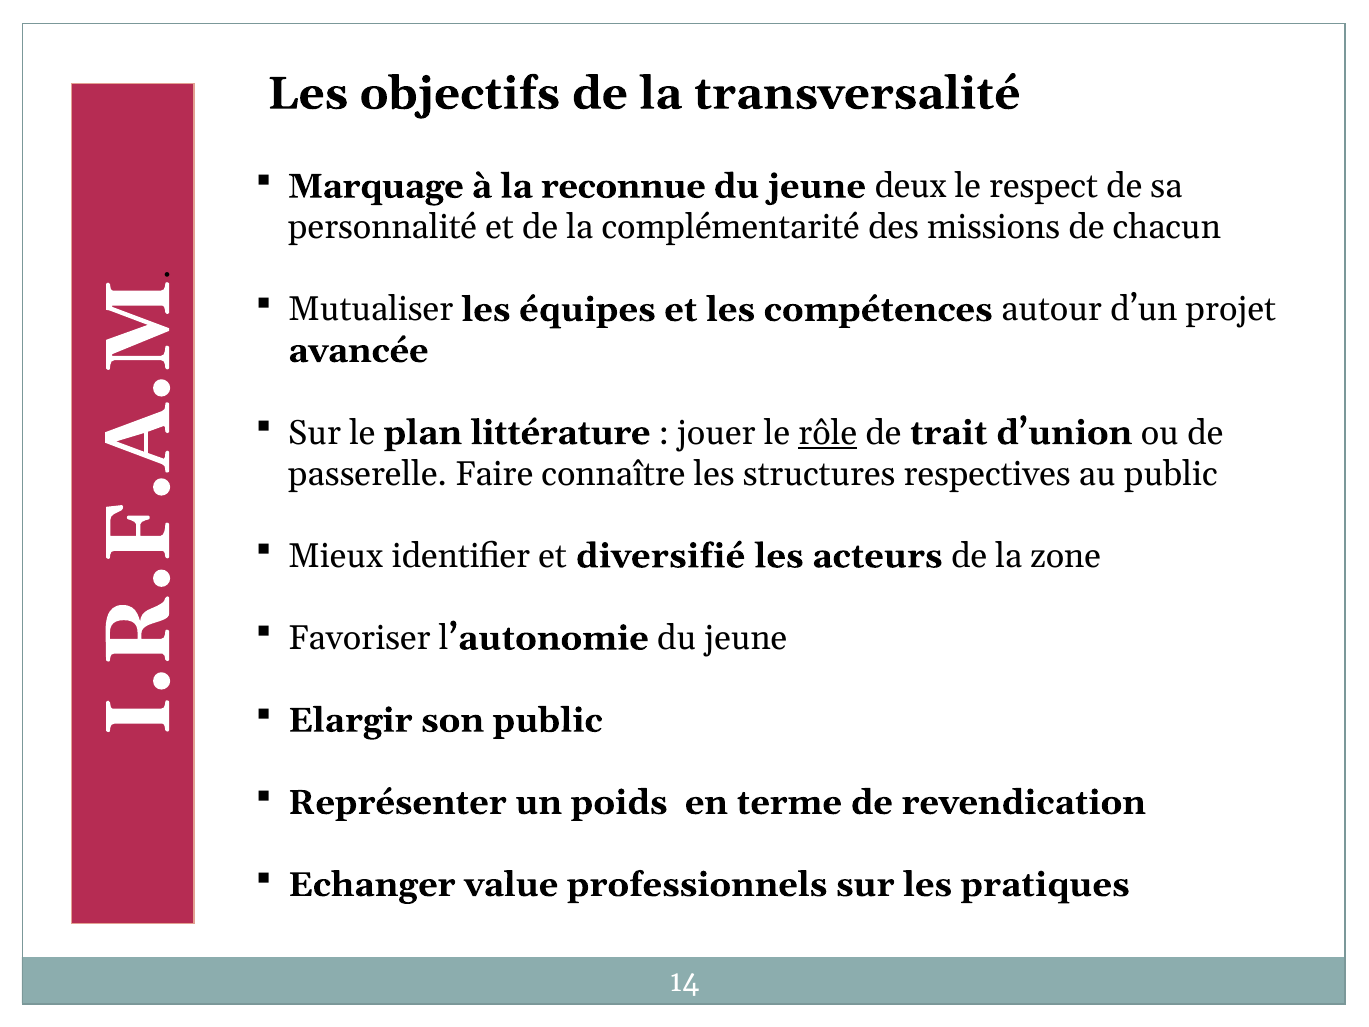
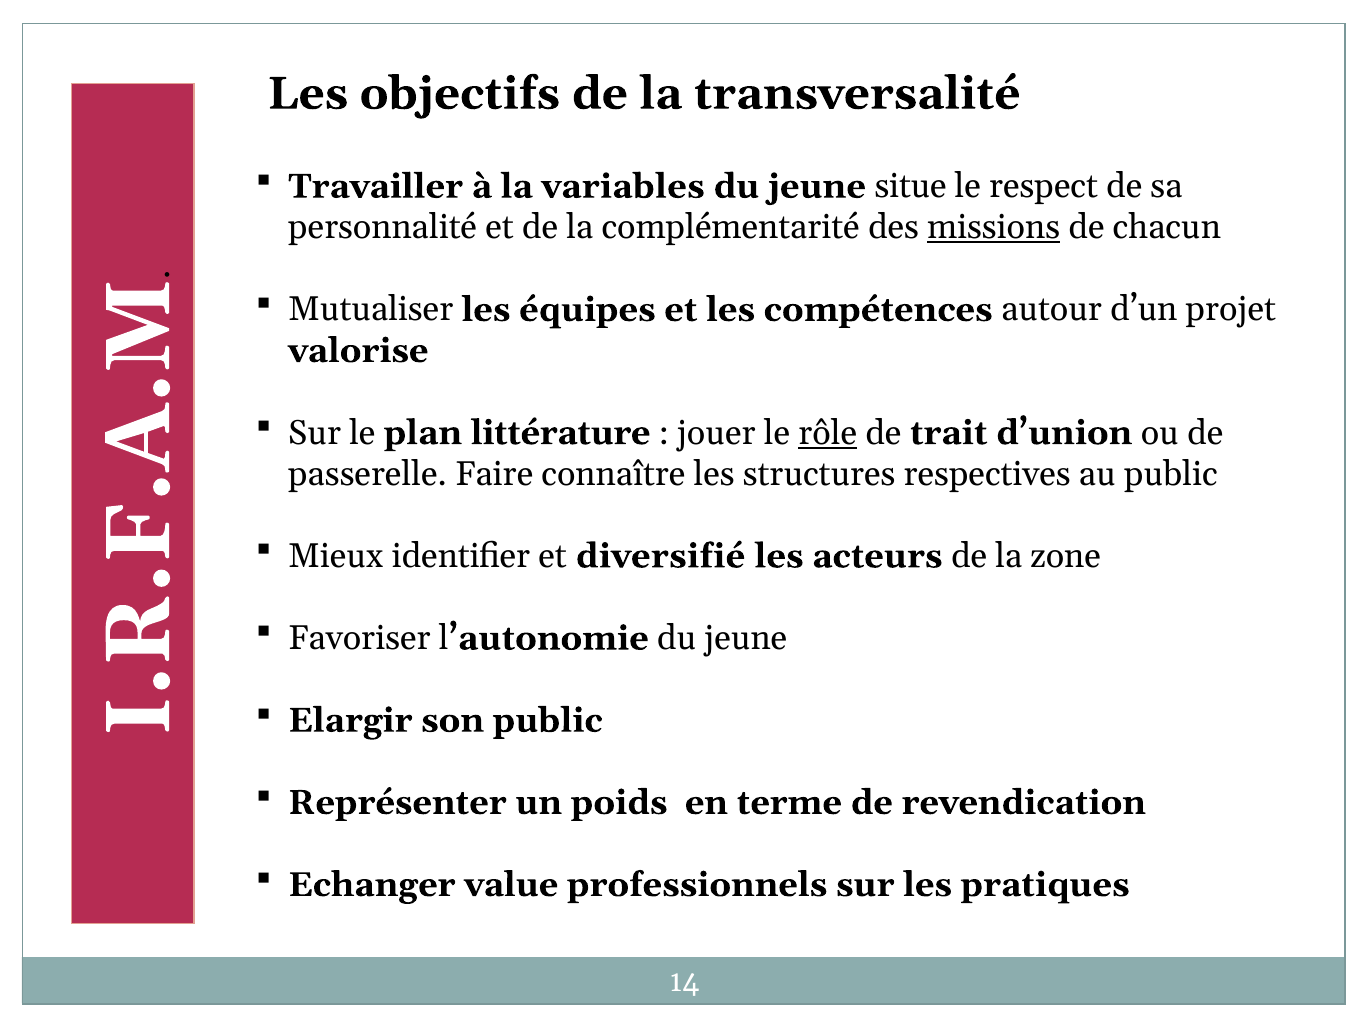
Marquage: Marquage -> Travailler (376, 186)
reconnue: reconnue -> variables (623, 186)
deux: deux -> situe (911, 186)
missions underline: none -> present (994, 227)
avancée: avancée -> valorise (358, 351)
